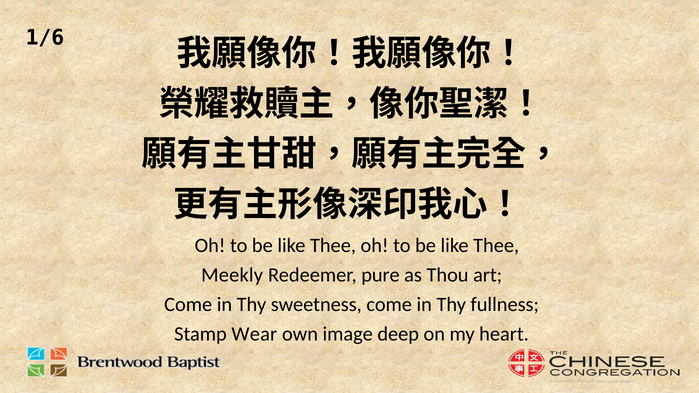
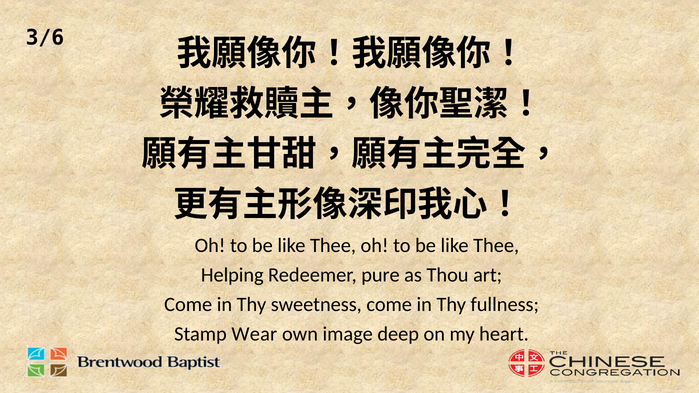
1/6: 1/6 -> 3/6 (45, 38)
Meekly: Meekly -> Helping (232, 275)
